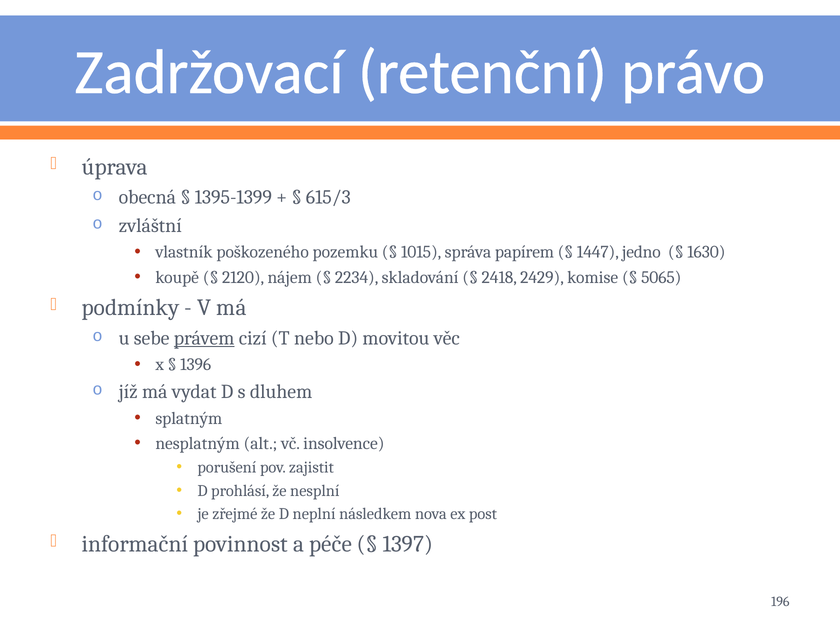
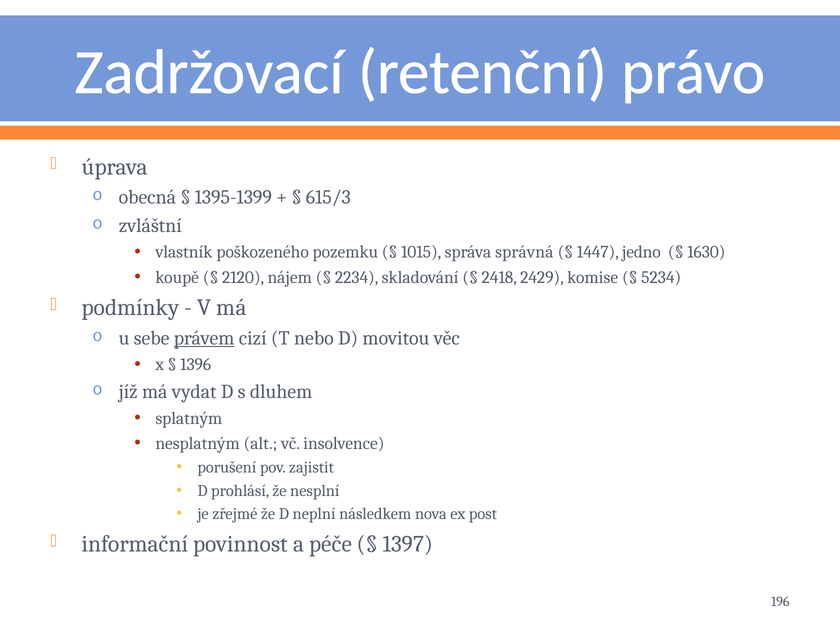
papírem: papírem -> správná (524, 252)
5065: 5065 -> 5234 (661, 277)
